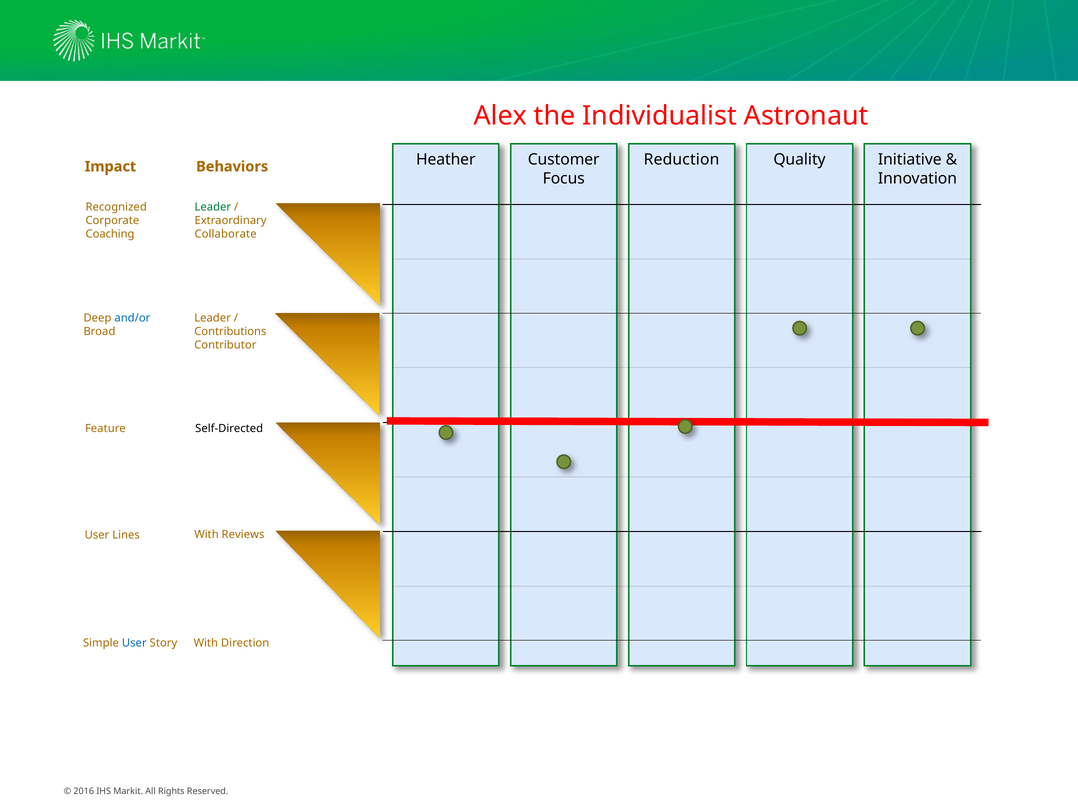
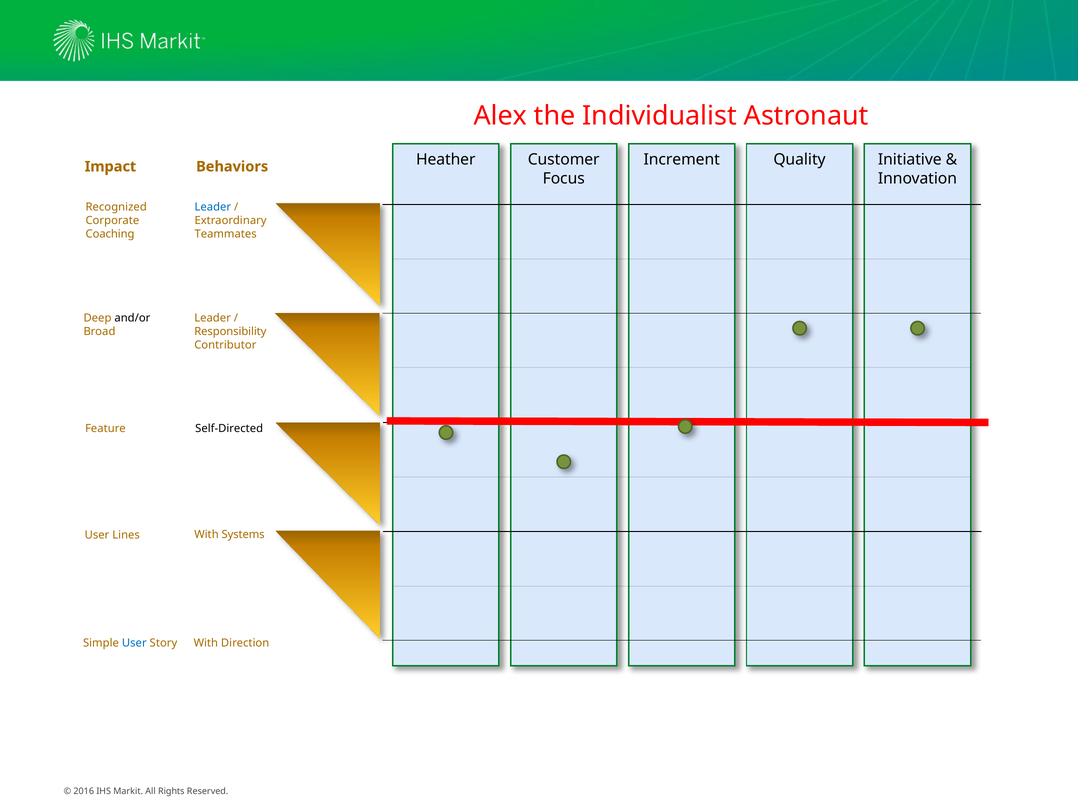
Reduction: Reduction -> Increment (682, 160)
Leader colour: green -> blue (213, 207)
Collaborate: Collaborate -> Teammates (226, 234)
and/or colour: blue -> black (132, 318)
Contributions: Contributions -> Responsibility (230, 332)
Reviews: Reviews -> Systems (243, 535)
